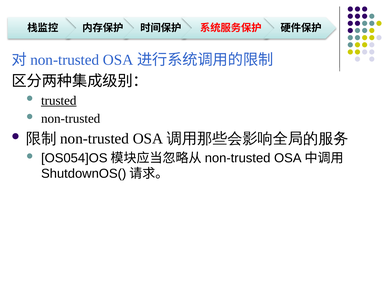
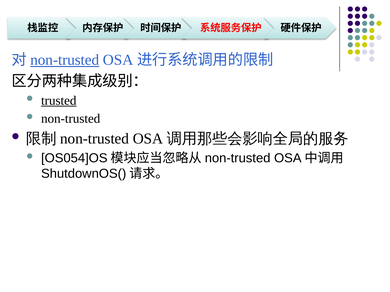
non-trusted underline: none -> present (65, 60)
